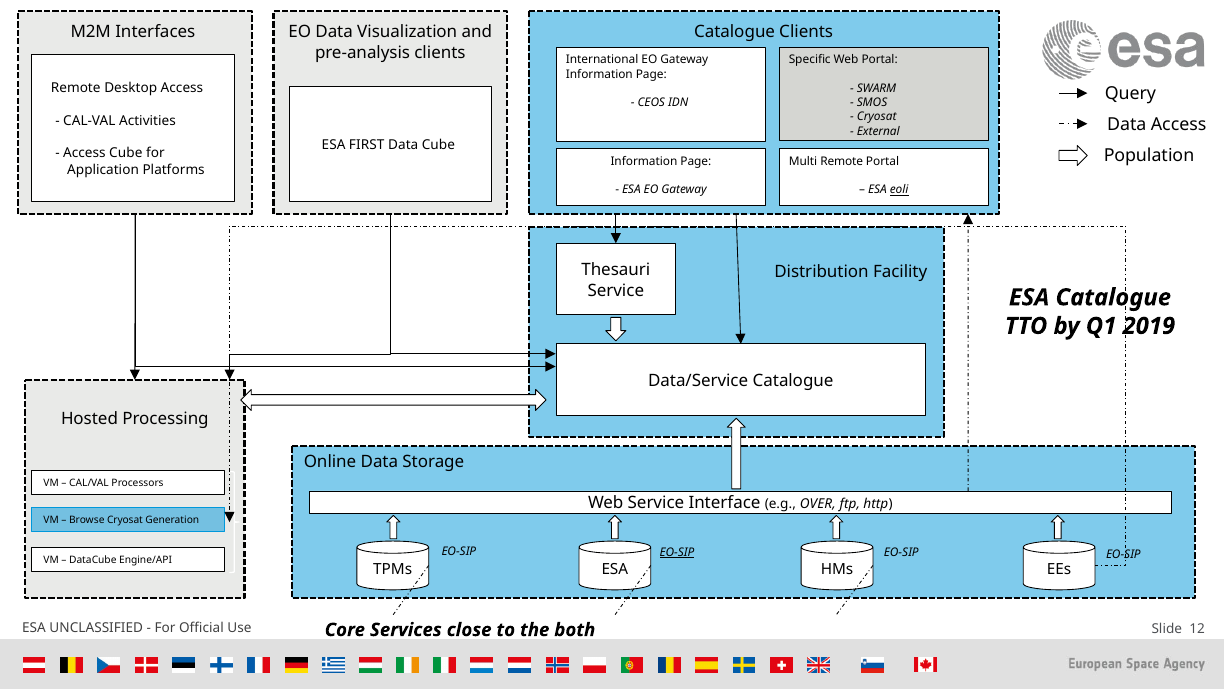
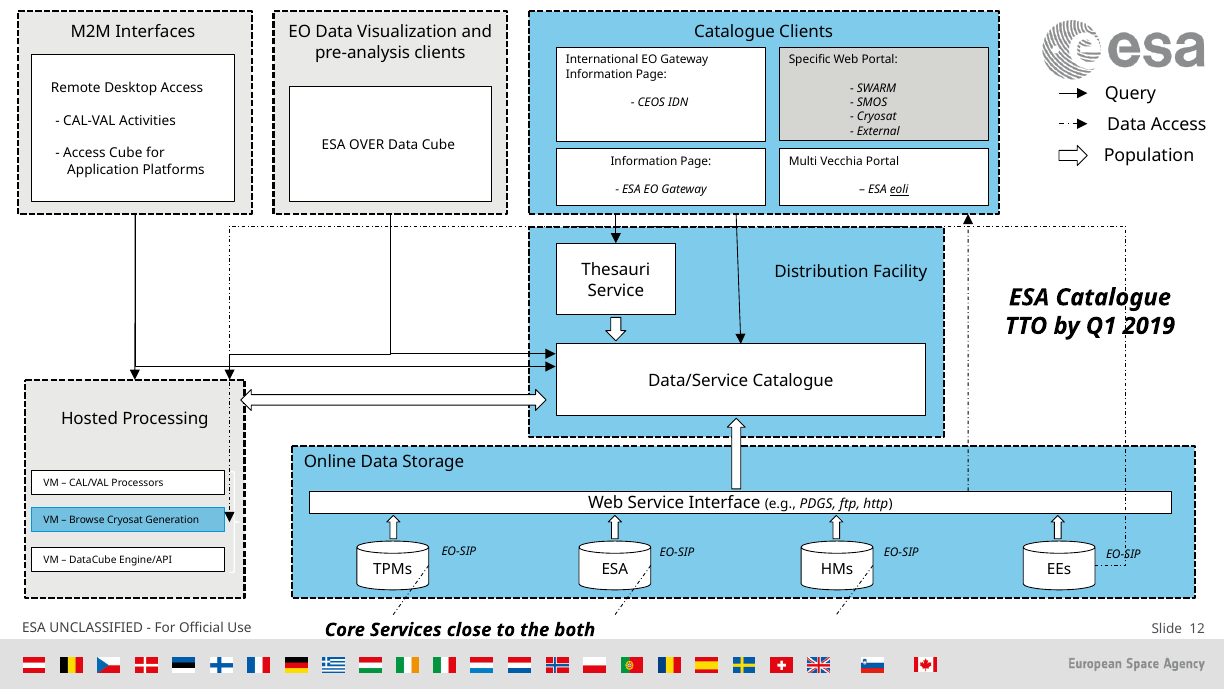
FIRST: FIRST -> OVER (367, 145)
Multi Remote: Remote -> Vecchia (842, 161)
OVER: OVER -> PDGS (818, 504)
EO-SIP underline: present -> none (677, 552)
